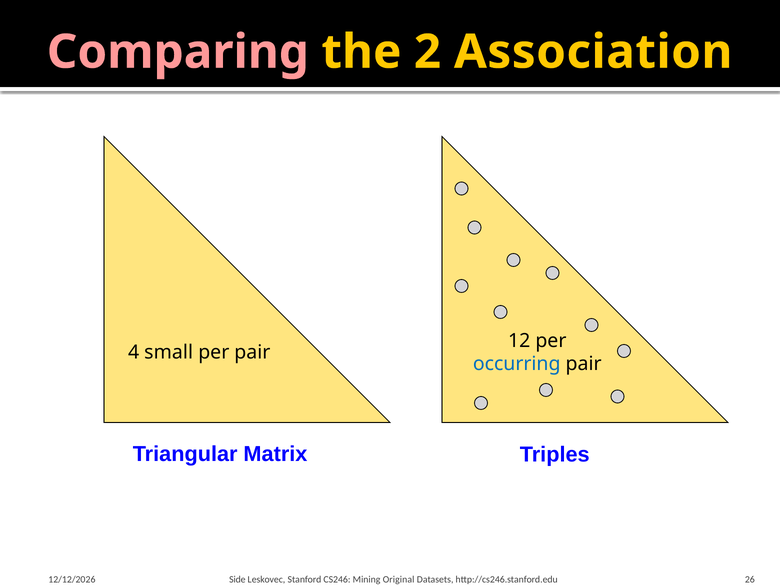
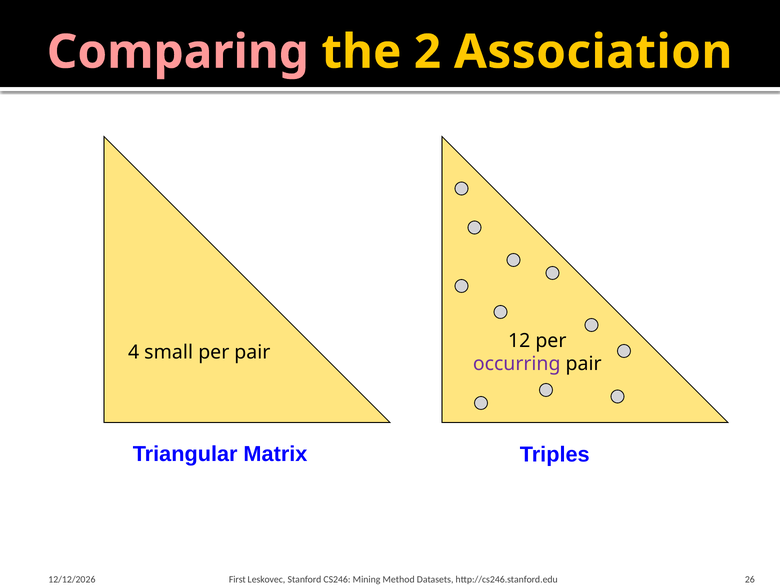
occurring colour: blue -> purple (517, 364)
Side: Side -> First (237, 580)
Original: Original -> Method (399, 580)
